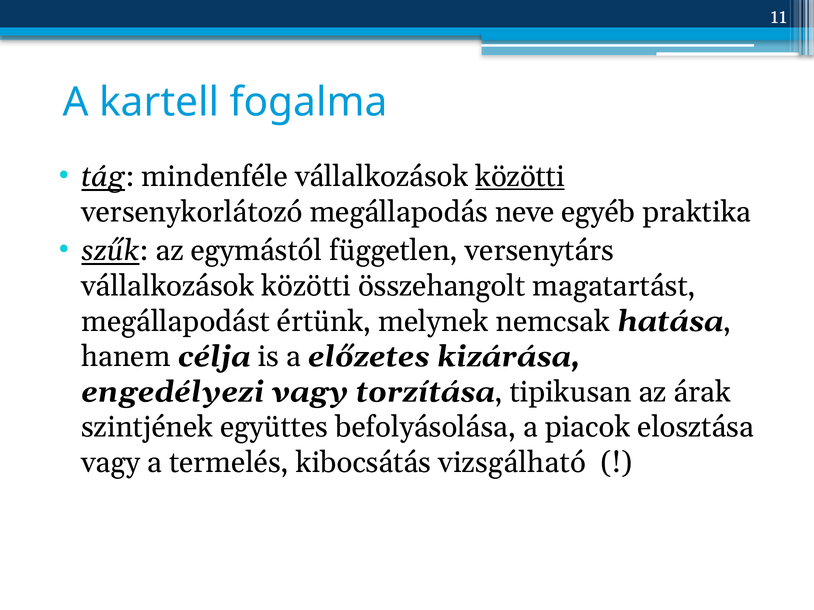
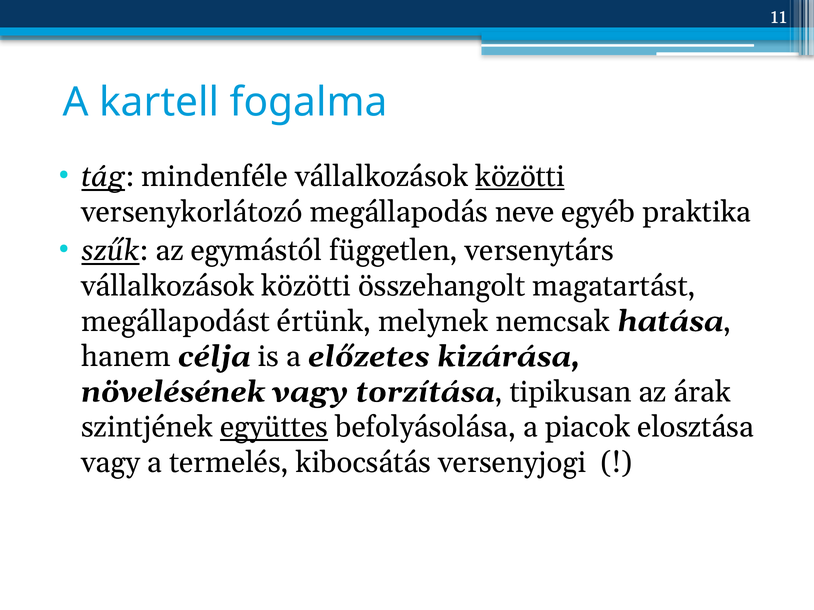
engedélyezi: engedélyezi -> növelésének (173, 392)
együttes underline: none -> present (274, 428)
vizsgálható: vizsgálható -> versenyjogi (512, 463)
